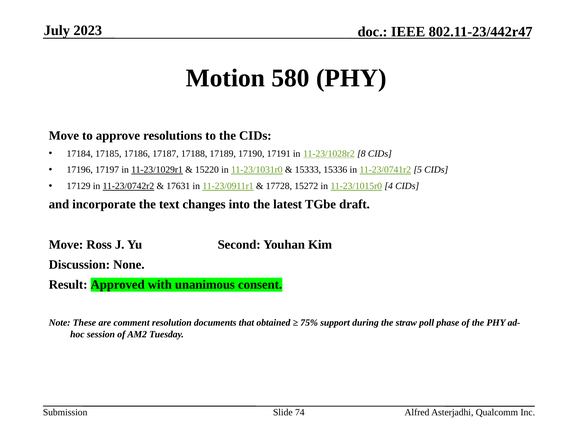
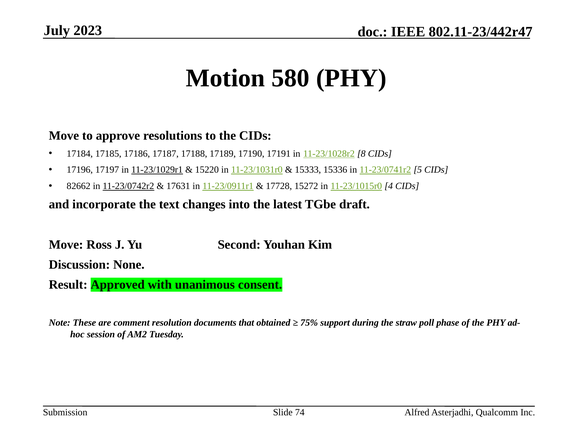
17129: 17129 -> 82662 (79, 186)
